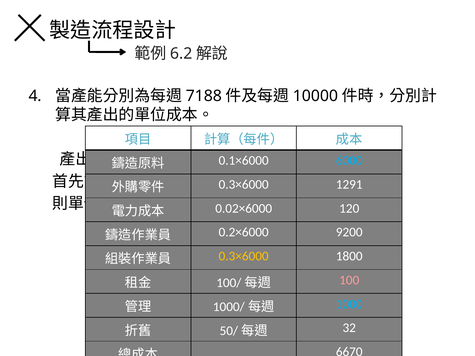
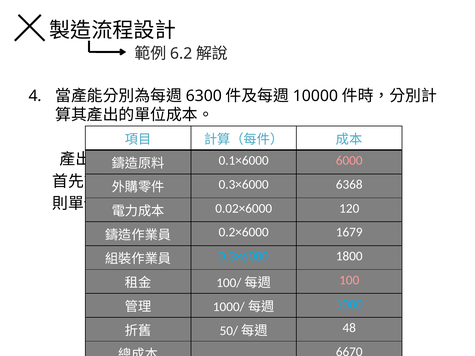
7188: 7188 -> 6300 (204, 96)
6000 colour: light blue -> pink (349, 161)
1291: 1291 -> 6368 (349, 185)
9200: 9200 -> 1679 (349, 232)
0.3×6000 colour: yellow -> light blue (244, 256)
32: 32 -> 48 (349, 328)
